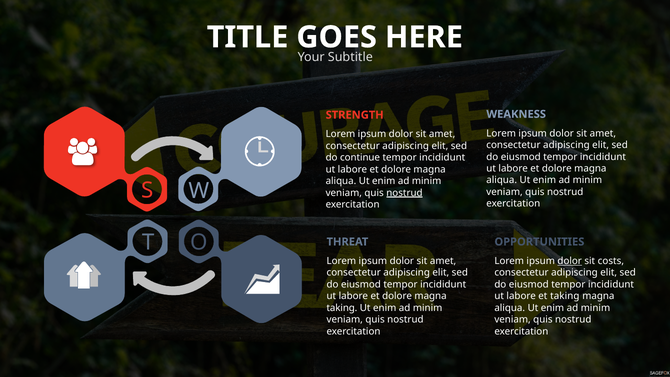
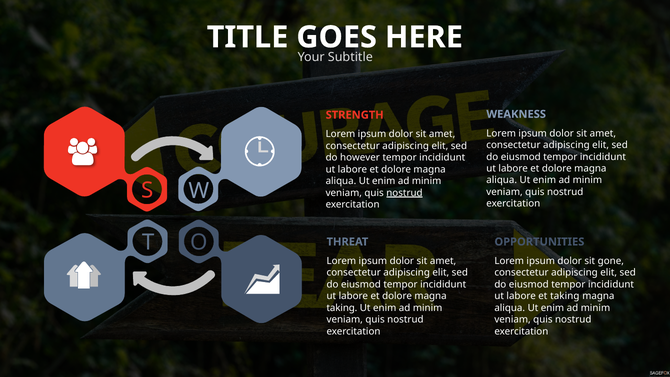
continue: continue -> however (360, 158)
dolor underline: present -> none (570, 261)
costs: costs -> gone (611, 261)
